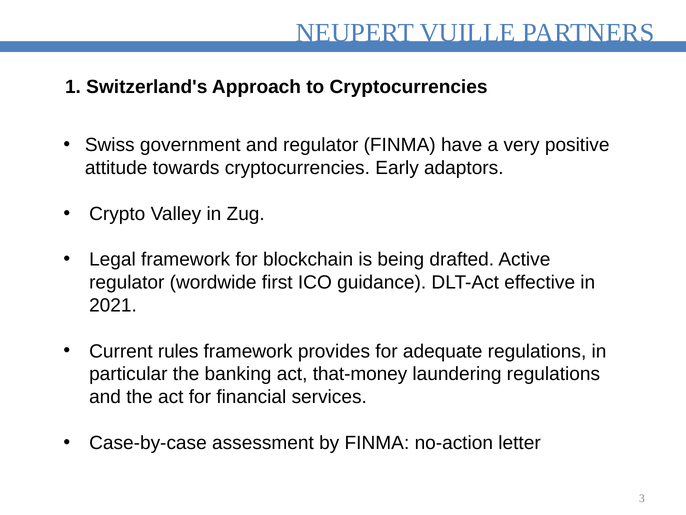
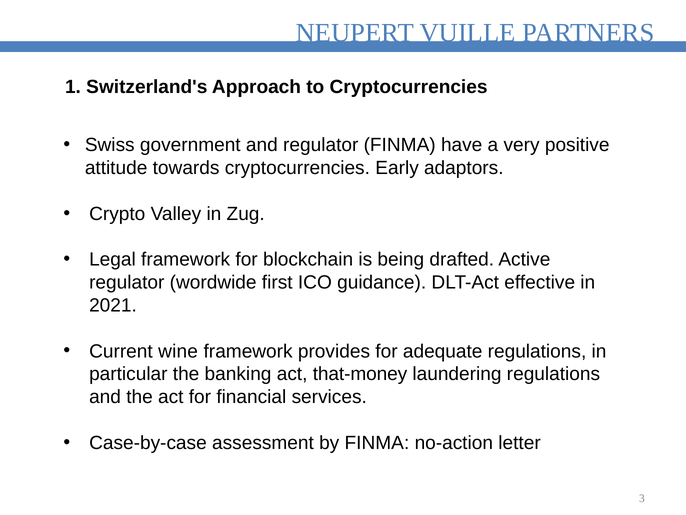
rules: rules -> wine (178, 351)
